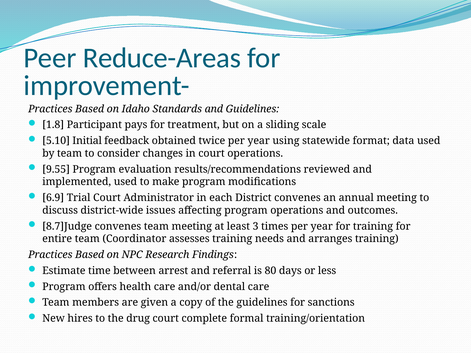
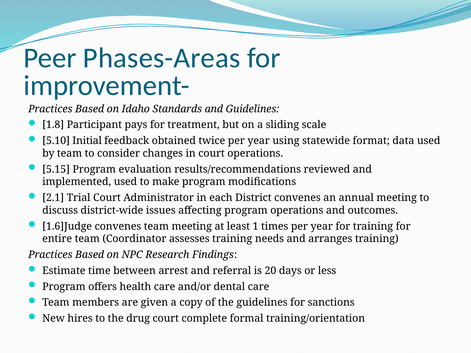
Reduce-Areas: Reduce-Areas -> Phases-Areas (162, 58)
9.55: 9.55 -> 5.15 (56, 169)
6.9: 6.9 -> 2.1 (53, 198)
8.7]Judge: 8.7]Judge -> 1.6]Judge (67, 226)
3: 3 -> 1 (256, 226)
80: 80 -> 20 (270, 271)
